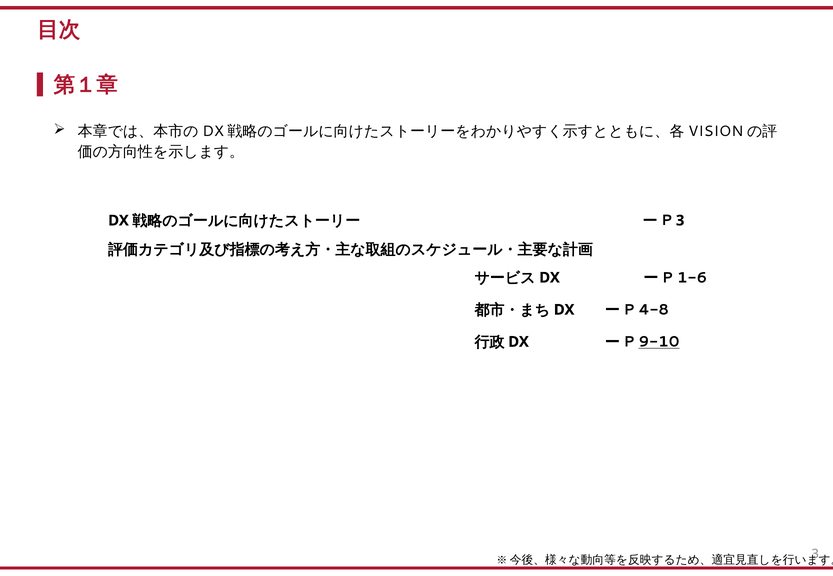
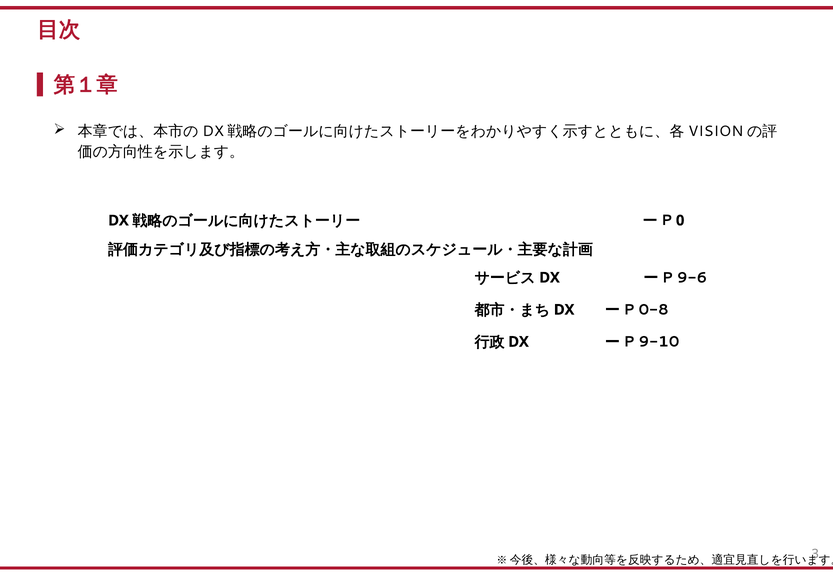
3: 3 -> 0 (680, 221)
1-6: 1-6 -> 9-6 (692, 278)
4-8: 4-8 -> 0-8 (654, 310)
9-10 underline: present -> none (659, 342)
